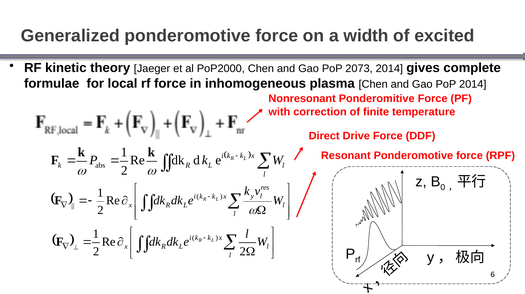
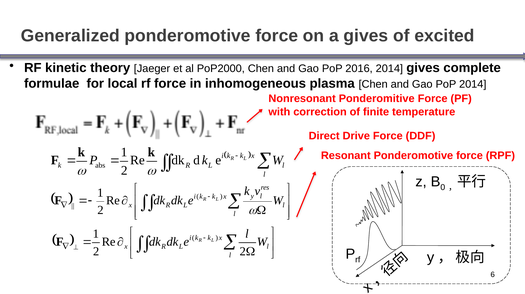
a width: width -> gives (366, 36)
2073: 2073 -> 2016 (359, 69)
